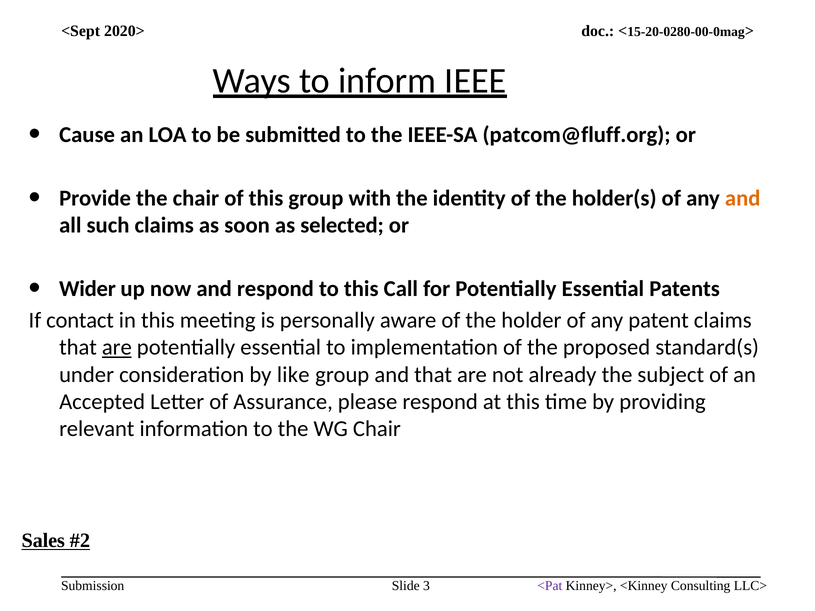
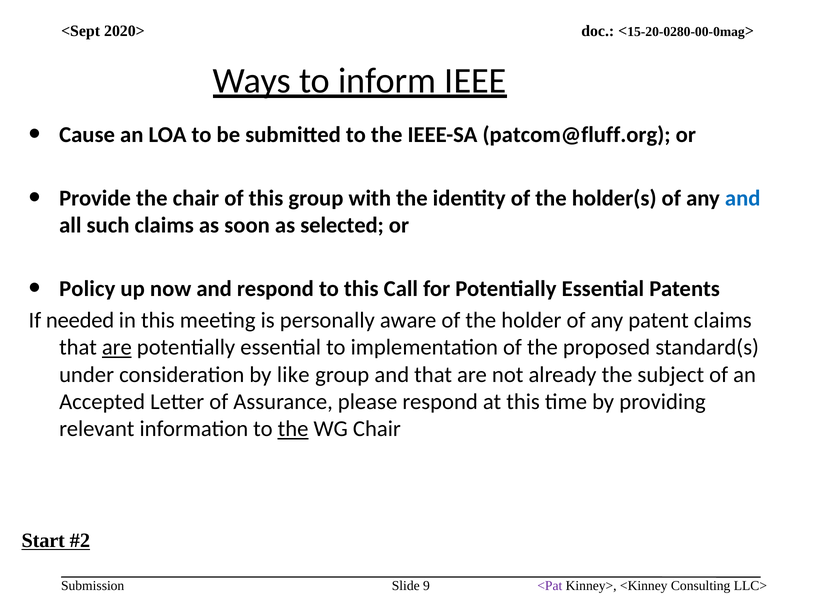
and colour: orange -> blue (743, 198)
Wider: Wider -> Policy (87, 289)
contact: contact -> needed (80, 320)
the underline: none -> present (293, 429)
Sales: Sales -> Start (43, 541)
3: 3 -> 9 (426, 586)
